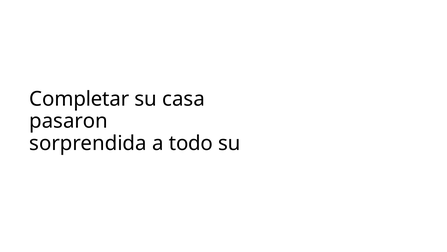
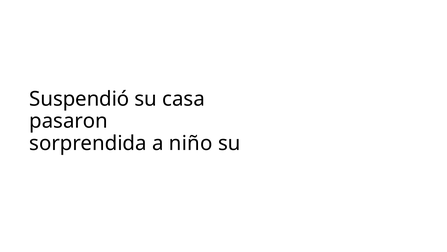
Completar: Completar -> Suspendió (79, 99)
todo: todo -> niño (191, 143)
